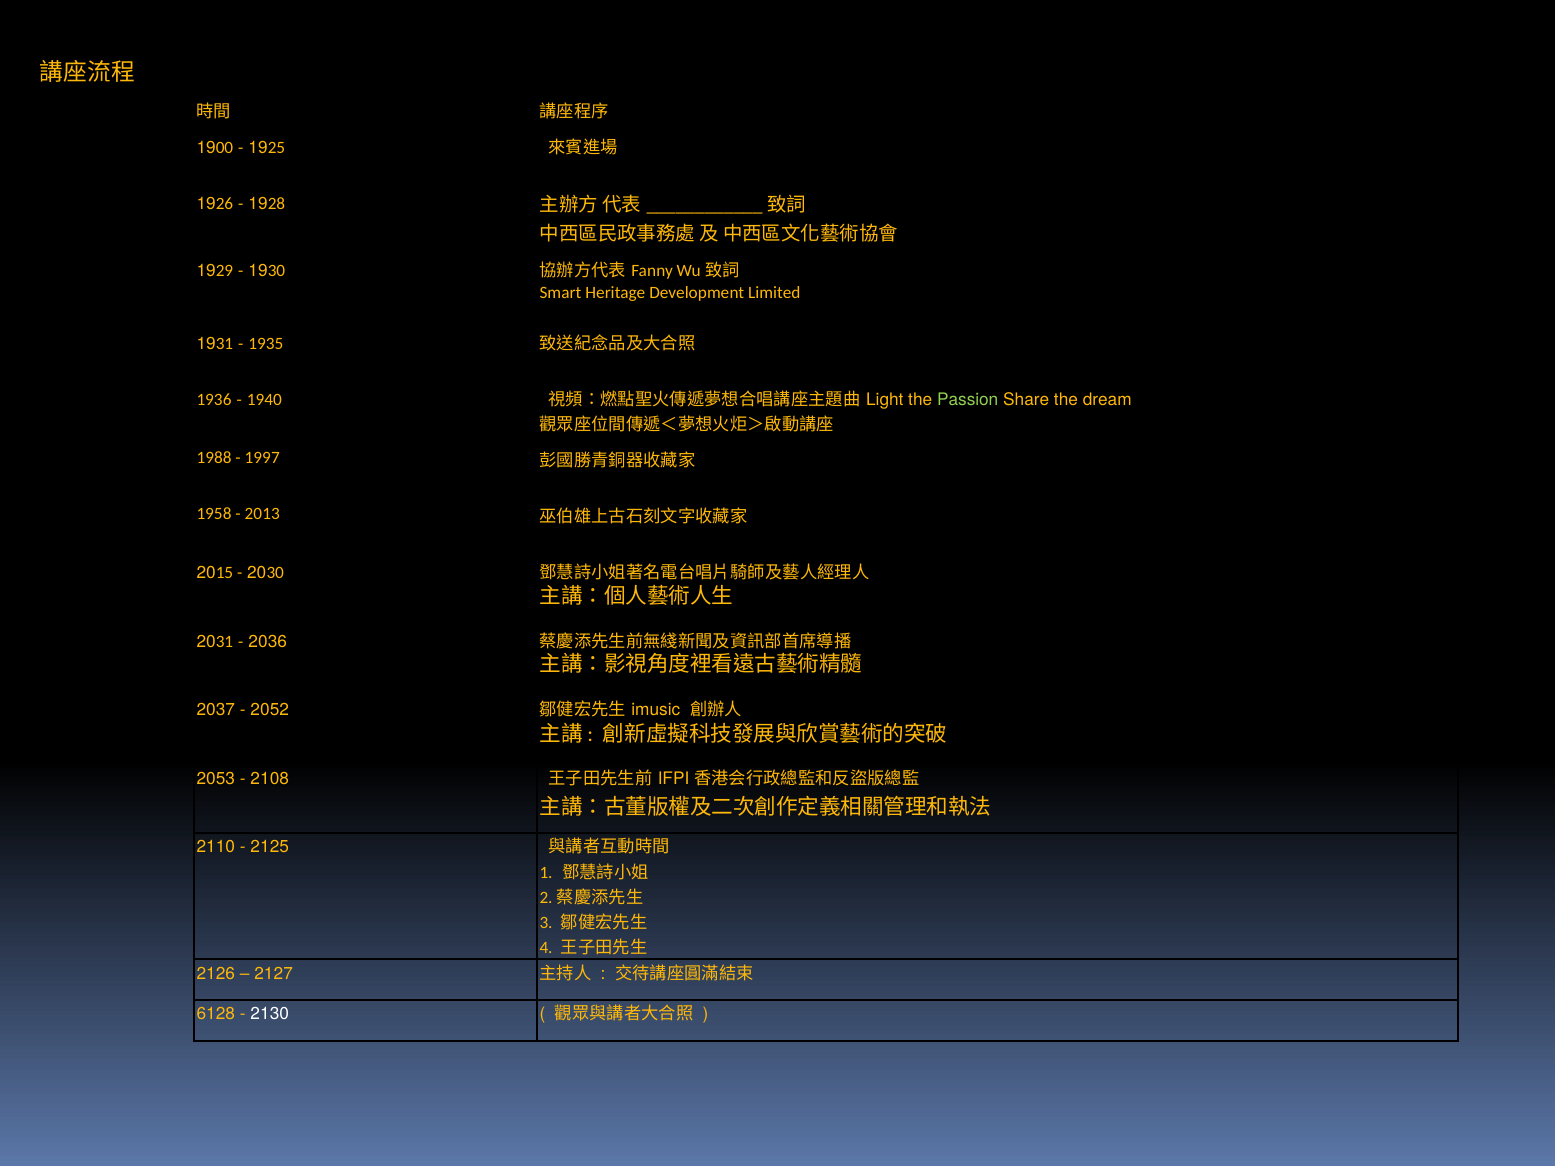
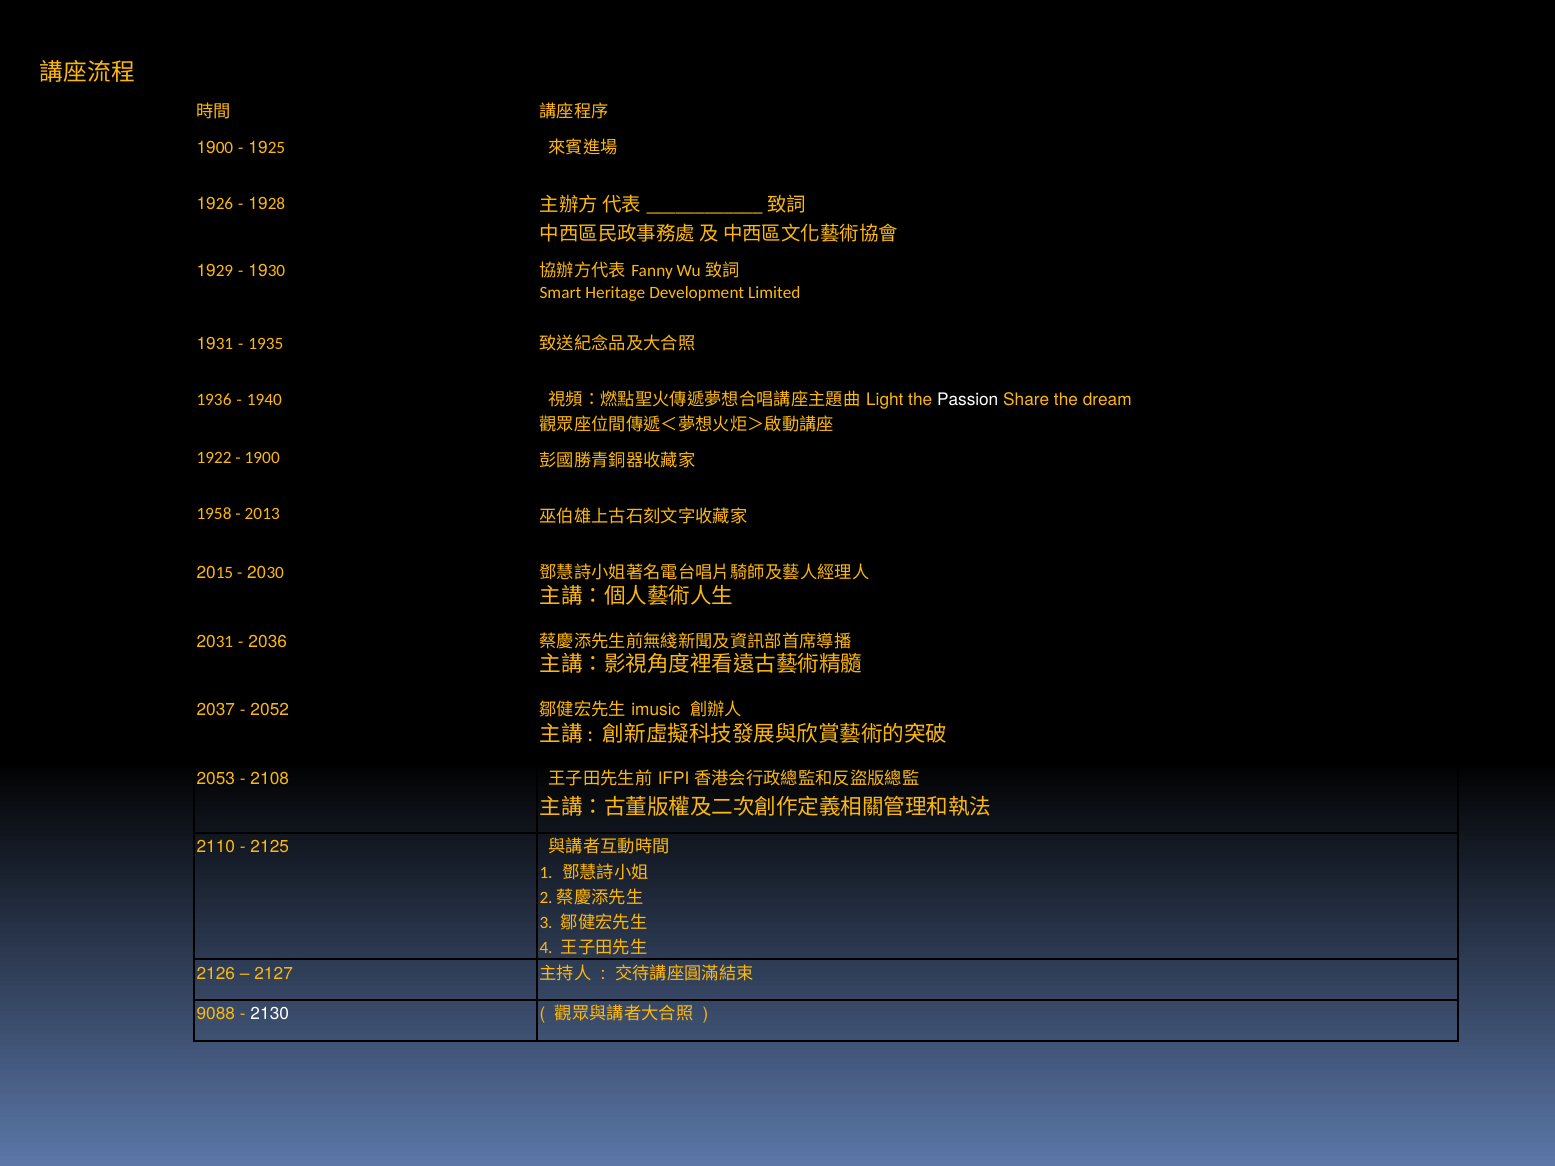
Passion colour: light green -> white (968, 400)
1988: 1988 -> 1922 (214, 458)
1997: 1997 -> 1900 (262, 458)
6128: 6128 -> 9088 (216, 1014)
